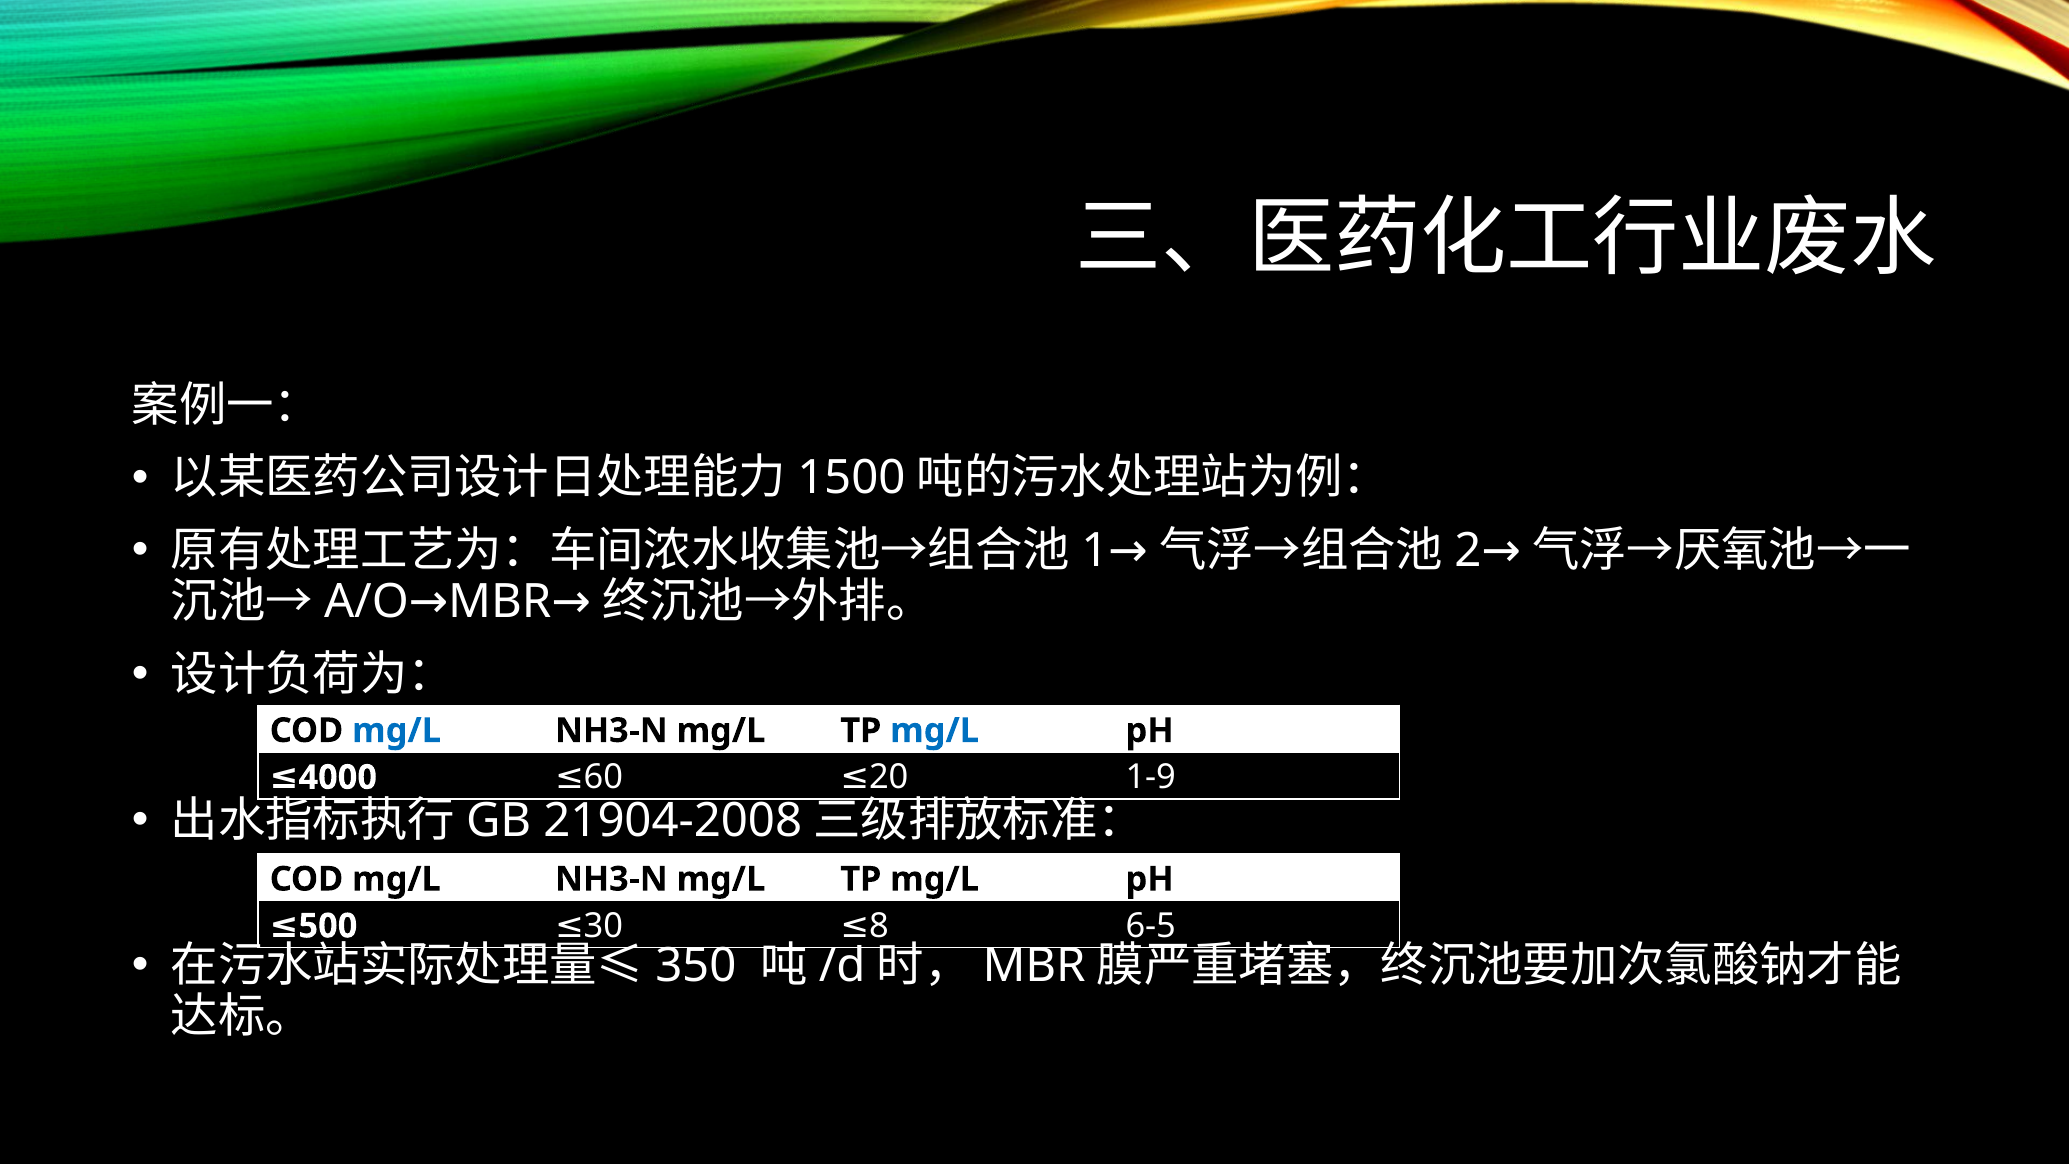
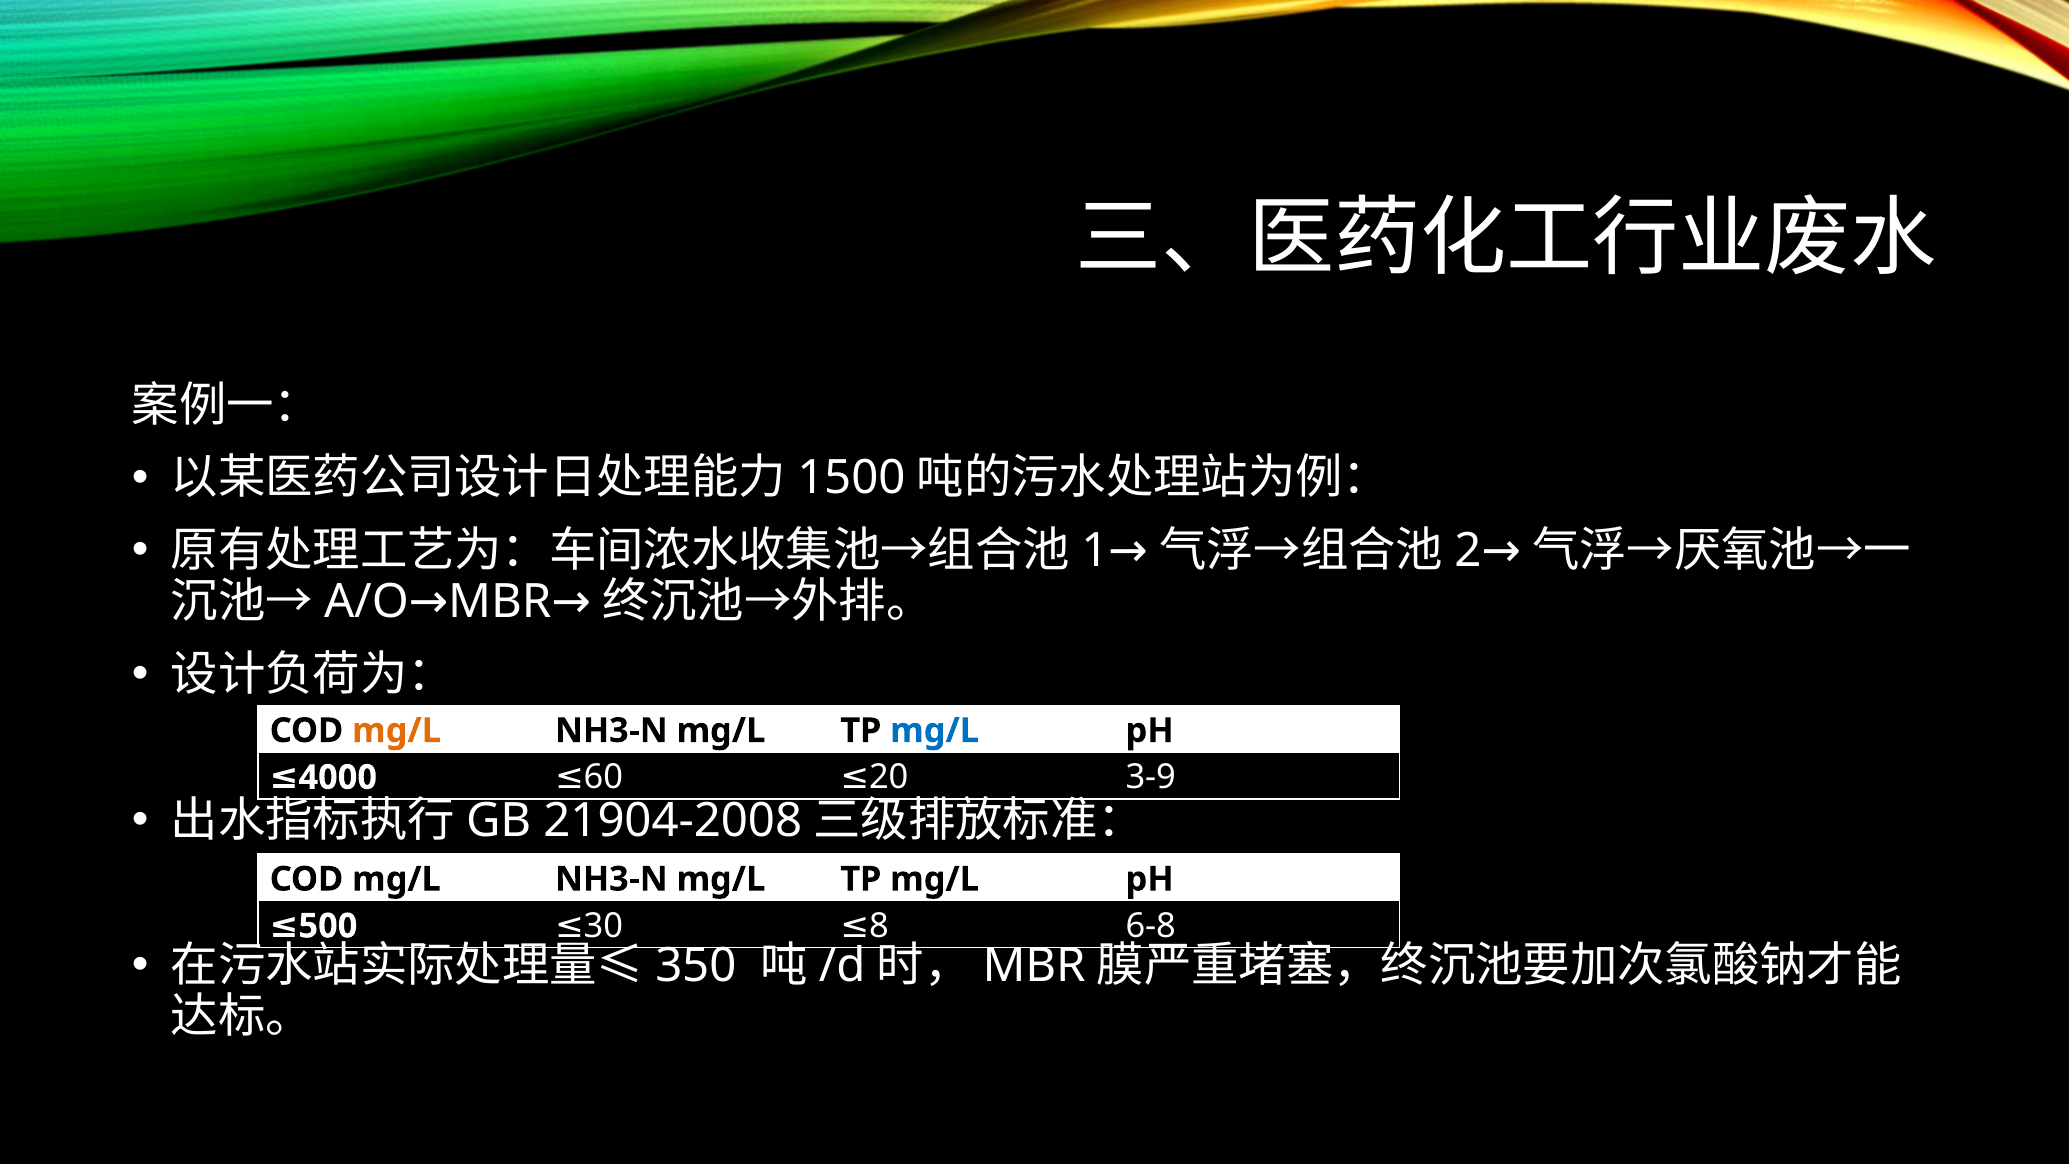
mg/L colour: blue -> orange (396, 731)
1-9: 1-9 -> 3-9 (1151, 777)
6-5: 6-5 -> 6-8 (1151, 926)
